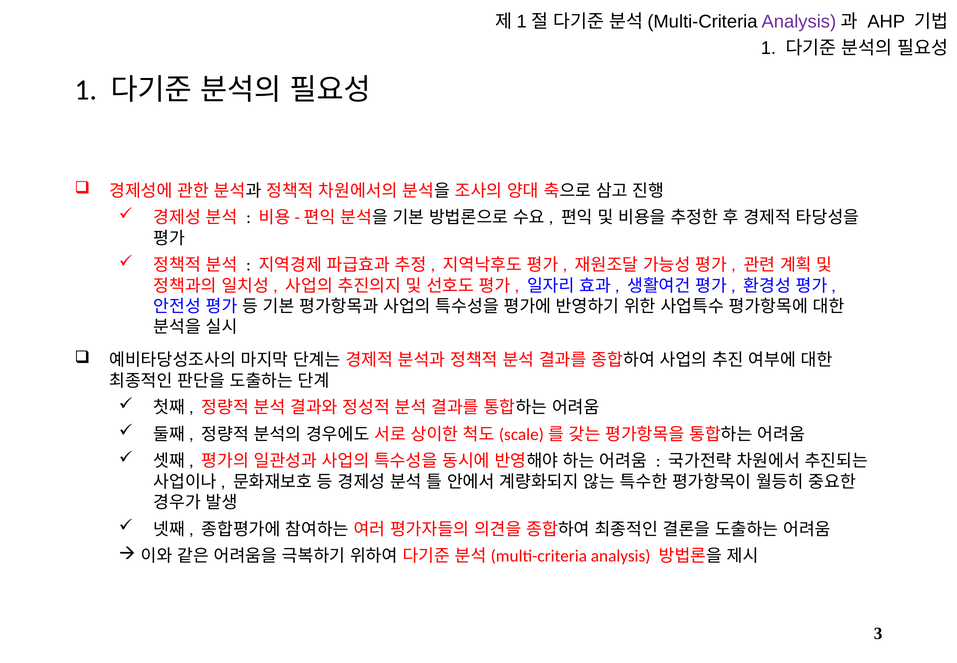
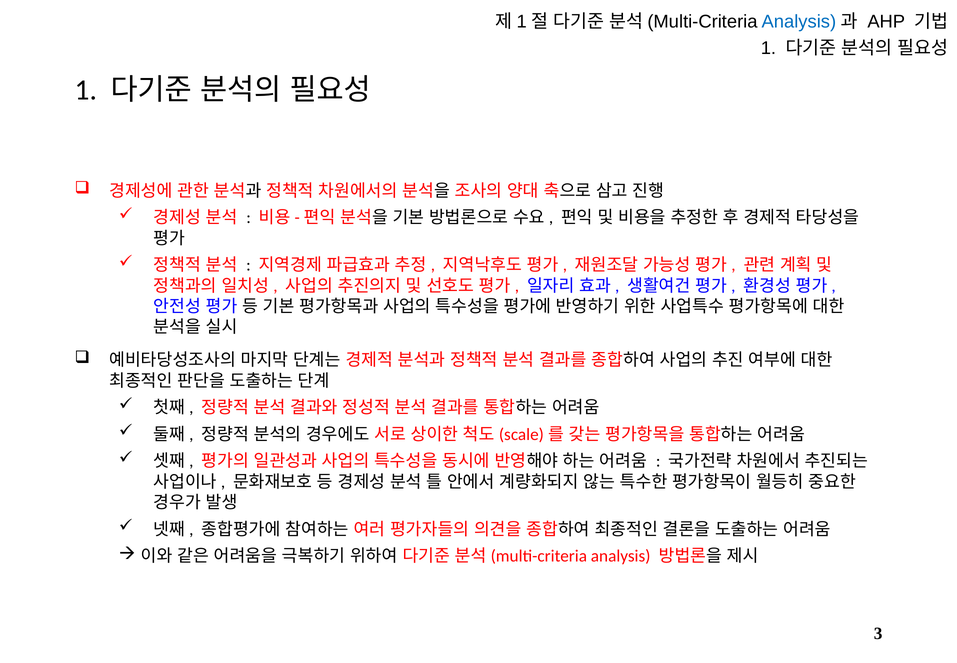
Analysis colour: purple -> blue (799, 22)
